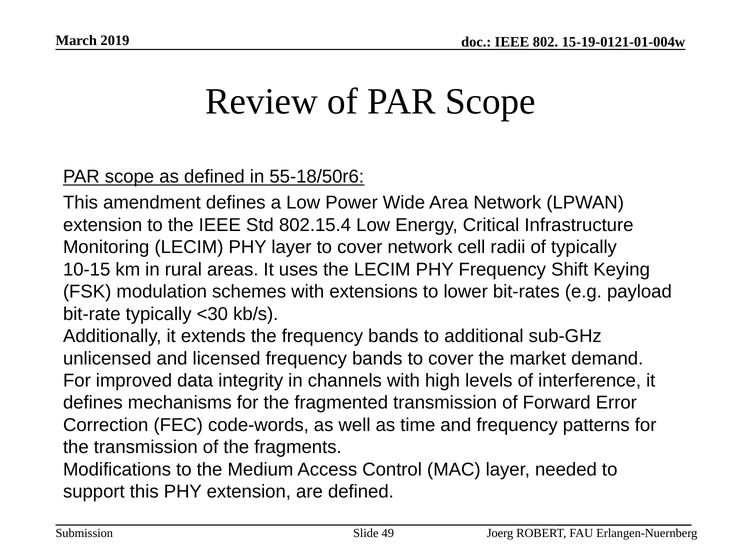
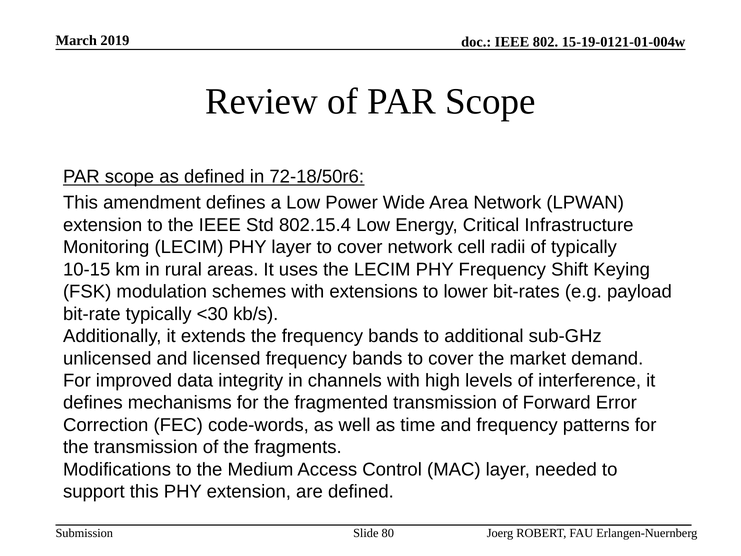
55-18/50r6: 55-18/50r6 -> 72-18/50r6 (317, 177)
49: 49 -> 80 (388, 533)
